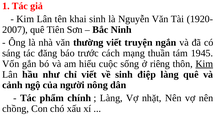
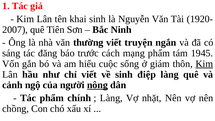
mạng thuần: thuần -> phẩm (159, 53)
riêng: riêng -> giám (160, 64)
nông underline: none -> present (97, 85)
